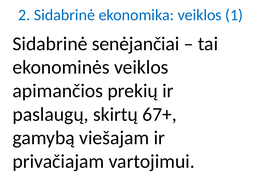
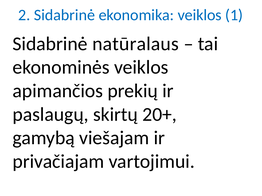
senėjančiai: senėjančiai -> natūralaus (135, 44)
67+: 67+ -> 20+ (160, 115)
